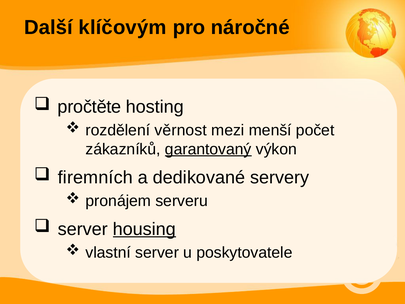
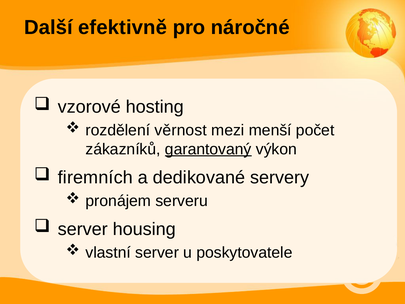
klíčovým: klíčovým -> efektivně (123, 27)
pročtěte: pročtěte -> vzorové (89, 107)
housing underline: present -> none (144, 229)
